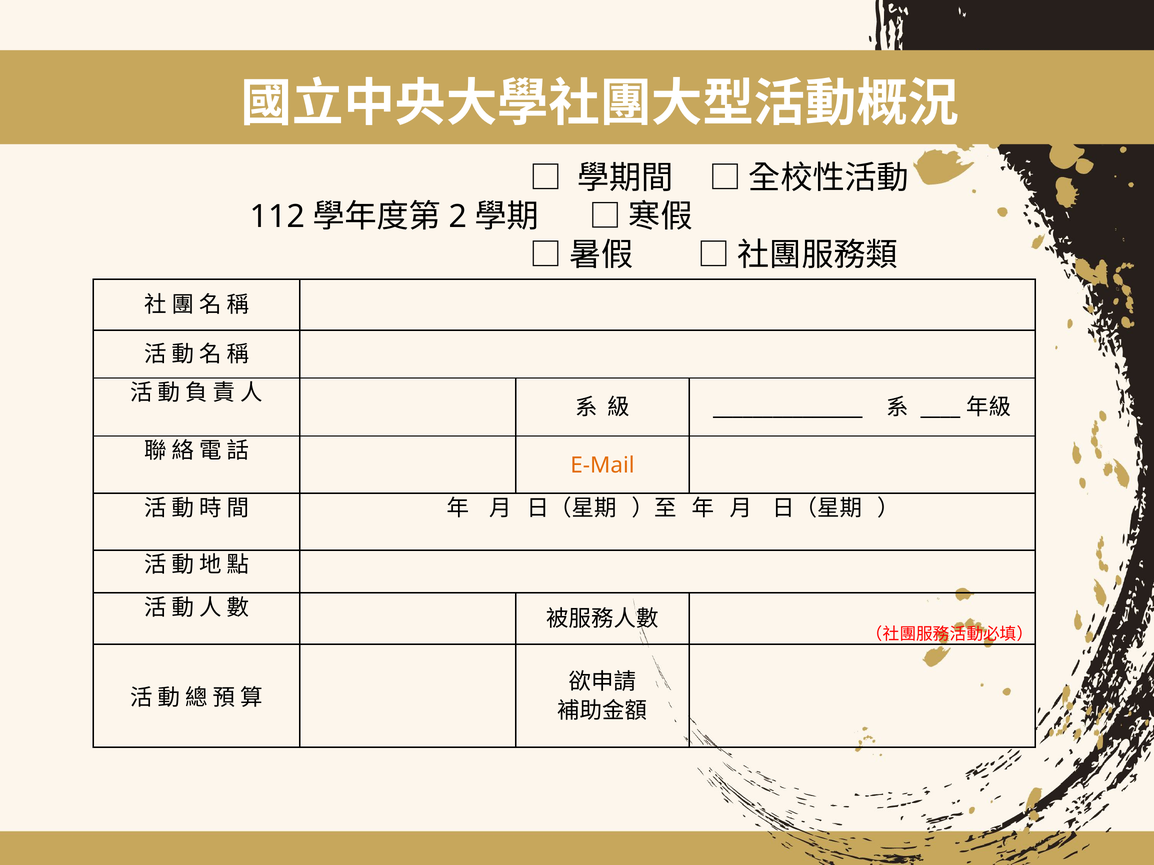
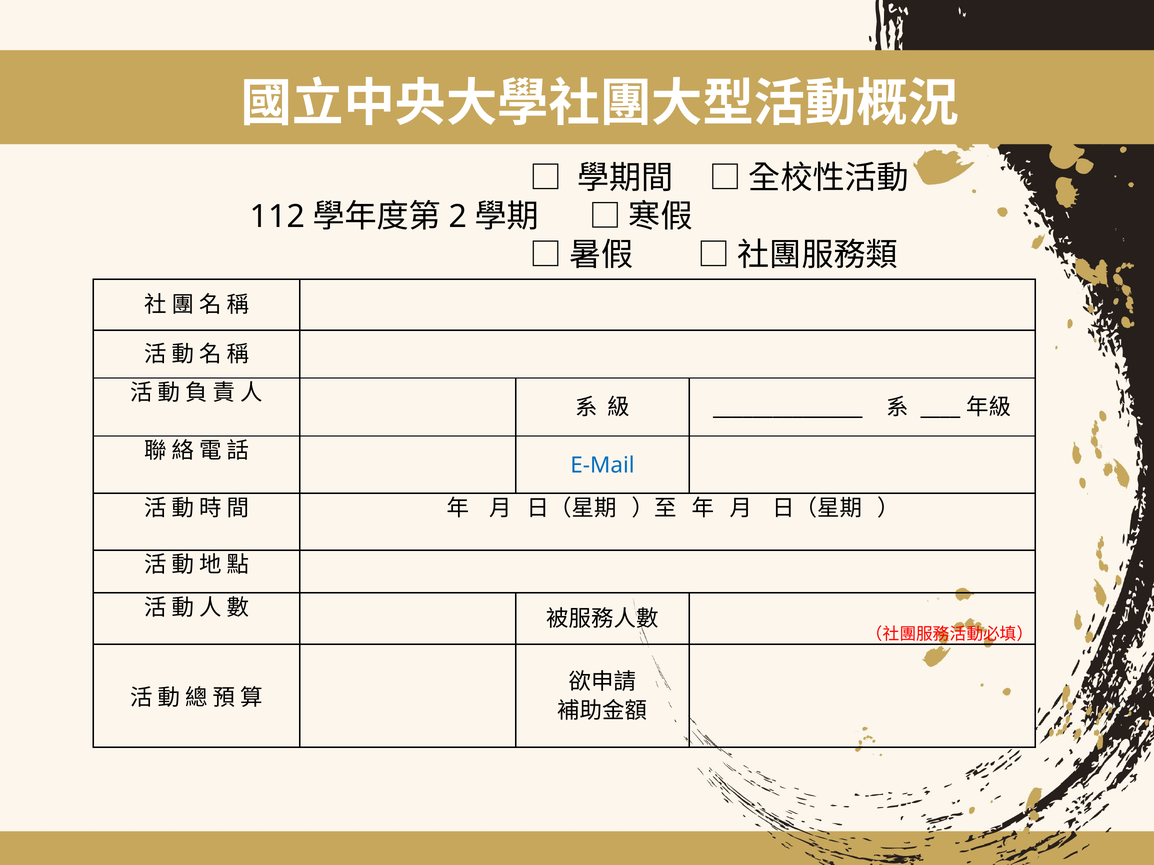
E-Mail colour: orange -> blue (602, 465)
